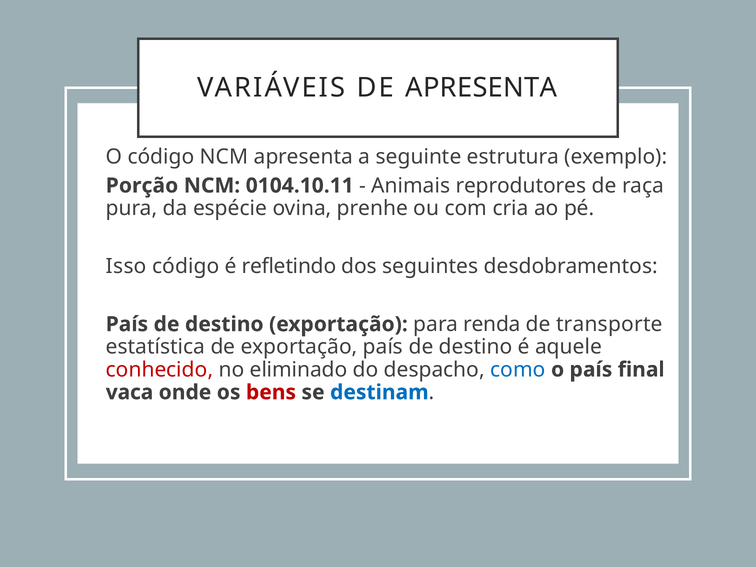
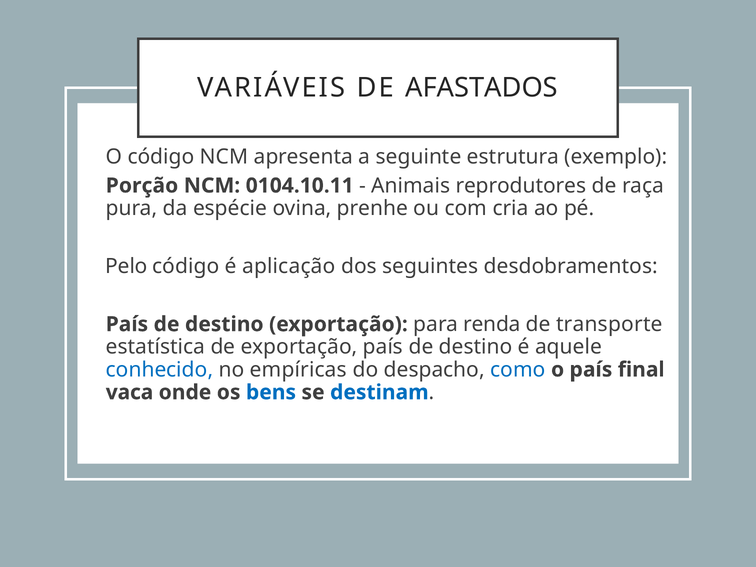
DE APRESENTA: APRESENTA -> AFASTADOS (482, 88)
Isso: Isso -> Pelo (126, 266)
refletindo: refletindo -> aplicação (289, 266)
conhecido colour: red -> blue (159, 370)
eliminado: eliminado -> empíricas (298, 370)
bens colour: red -> blue (271, 392)
